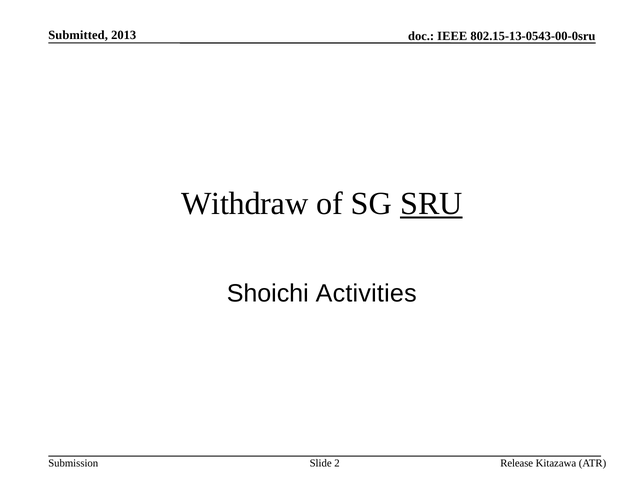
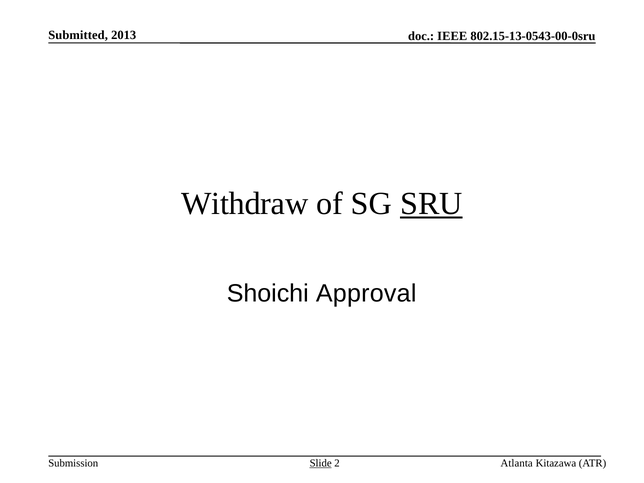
Activities: Activities -> Approval (366, 294)
Release: Release -> Atlanta (517, 463)
Slide underline: none -> present (321, 463)
